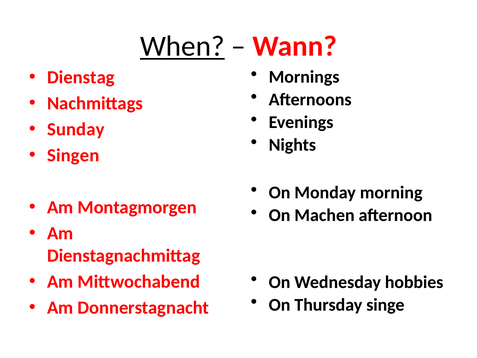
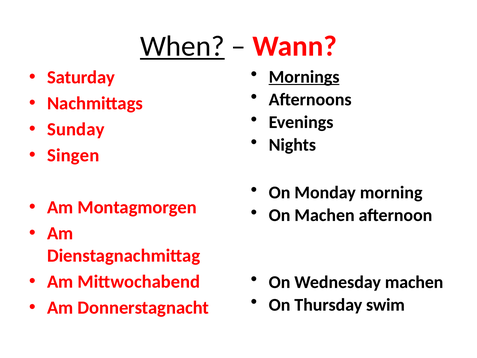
Mornings underline: none -> present (304, 77)
Dienstag: Dienstag -> Saturday (81, 77)
Wednesday hobbies: hobbies -> machen (414, 282)
singe: singe -> swim (385, 305)
